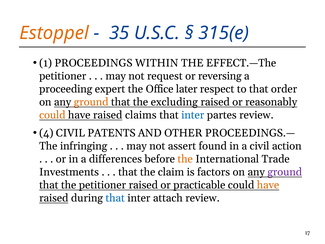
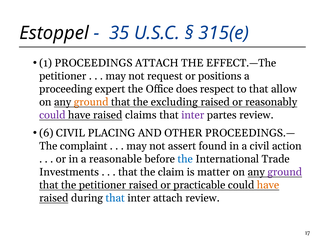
Estoppel colour: orange -> black (54, 33)
PROCEEDINGS WITHIN: WITHIN -> ATTACH (157, 63)
reversing: reversing -> positions (220, 76)
later: later -> does (187, 89)
order: order -> allow (284, 89)
could colour: orange -> purple (52, 115)
inter colour: blue -> purple (193, 115)
4: 4 -> 6 (46, 133)
PATENTS: PATENTS -> PLACING (111, 133)
infringing: infringing -> complaint (84, 146)
differences: differences -> reasonable (115, 159)
the colour: orange -> blue (185, 159)
factors: factors -> matter (214, 172)
